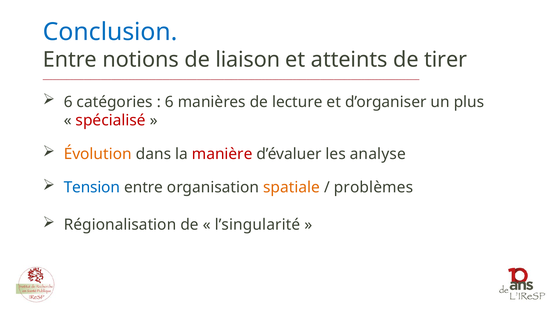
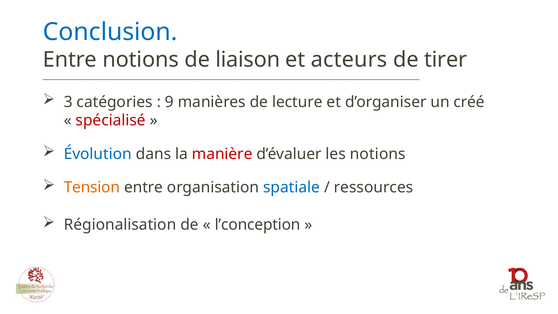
atteints: atteints -> acteurs (349, 60)
6: 6 -> 3 (68, 102)
6: 6 -> 9 (169, 102)
plus: plus -> créé (469, 102)
Évolution colour: orange -> blue (98, 154)
les analyse: analyse -> notions (378, 154)
Tension colour: blue -> orange (92, 187)
spatiale colour: orange -> blue (292, 187)
problèmes: problèmes -> ressources (374, 187)
l’singularité: l’singularité -> l’conception (258, 225)
